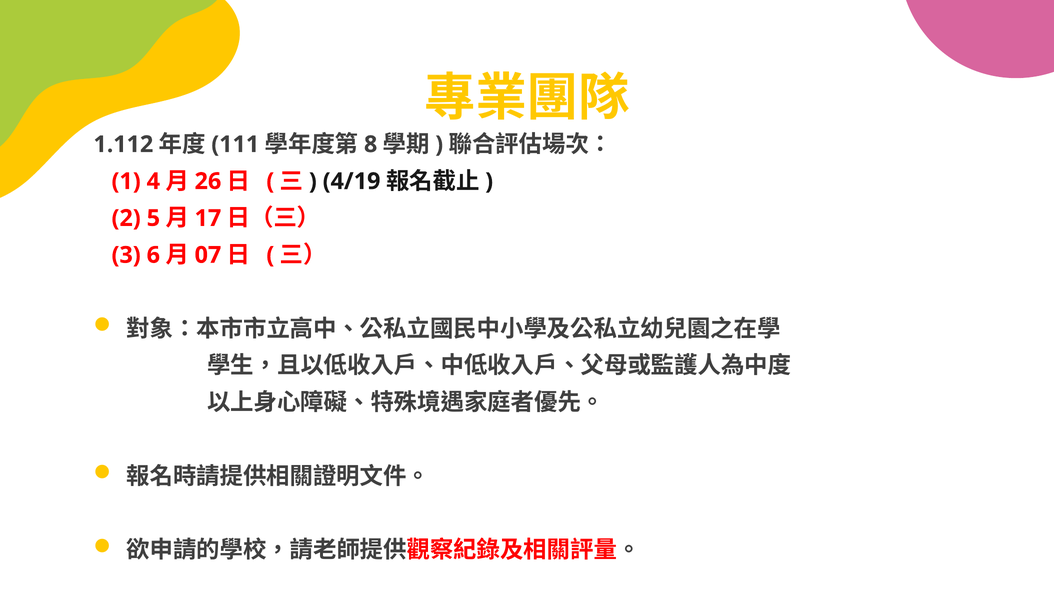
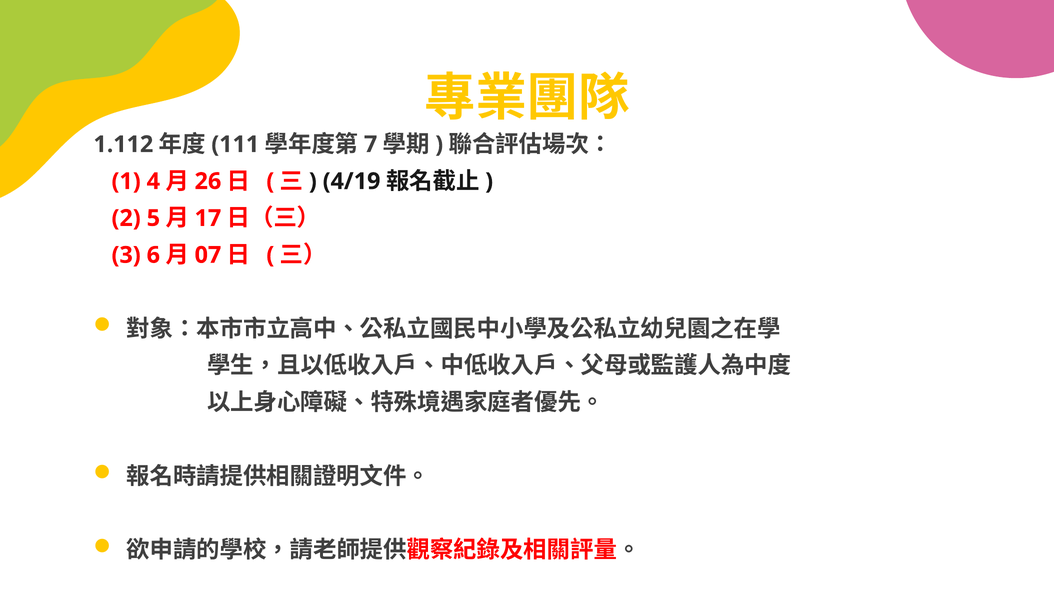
8: 8 -> 7 (371, 144)
